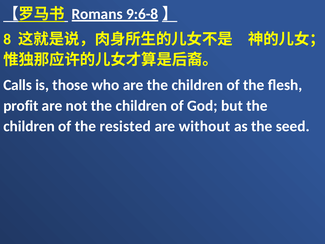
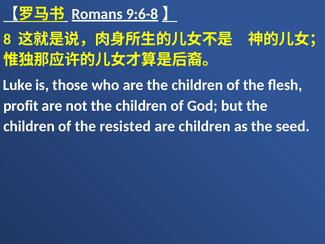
Calls: Calls -> Luke (18, 85)
are without: without -> children (205, 126)
